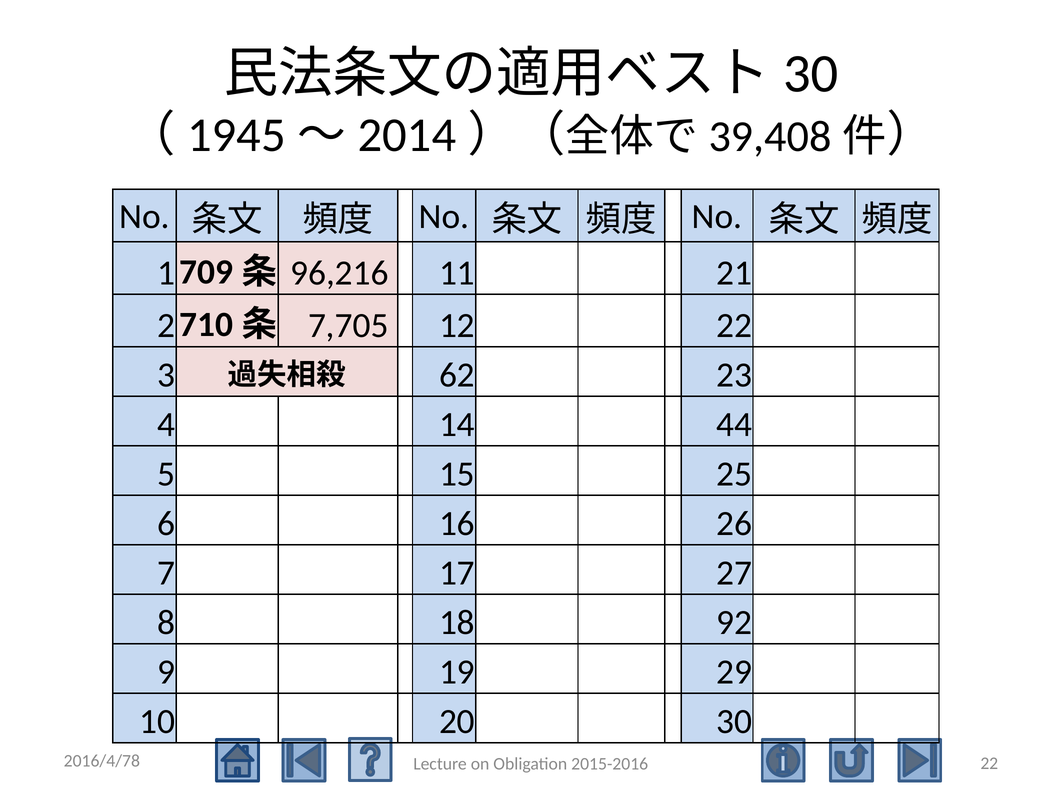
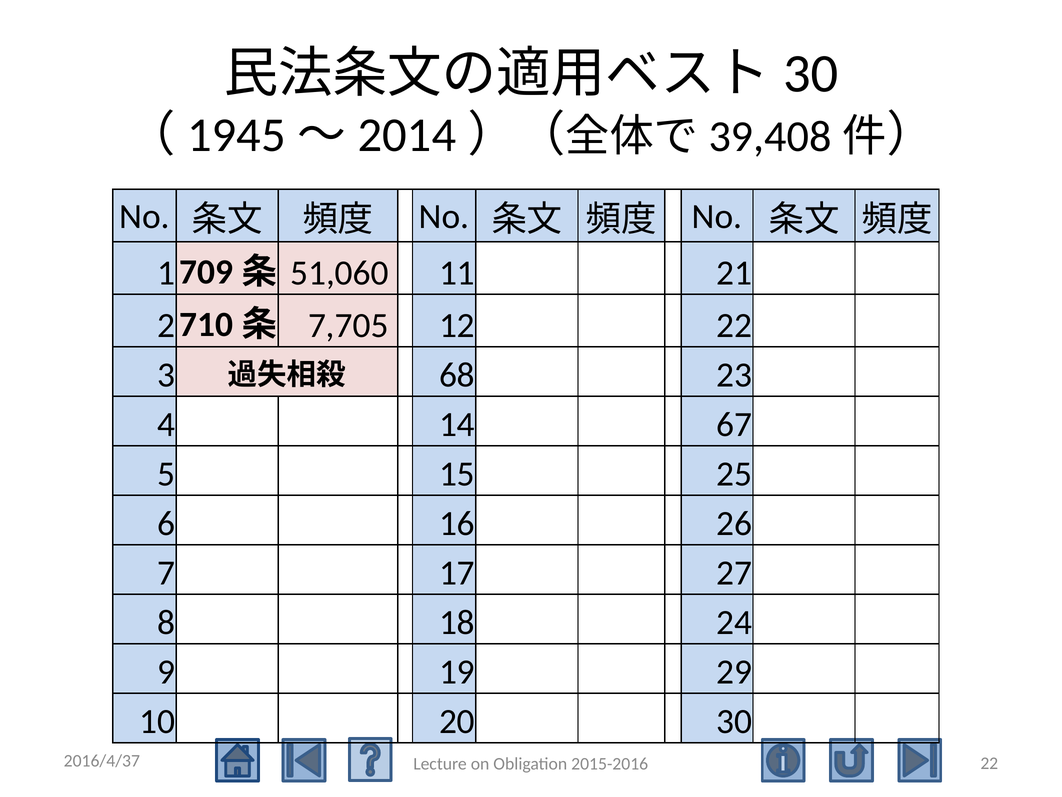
96,216: 96,216 -> 51,060 (339, 273)
62: 62 -> 68 (457, 375)
44: 44 -> 67 (734, 424)
92: 92 -> 24 (734, 622)
2016/4/78: 2016/4/78 -> 2016/4/37 (102, 761)
